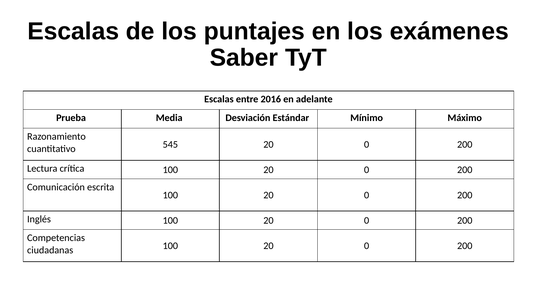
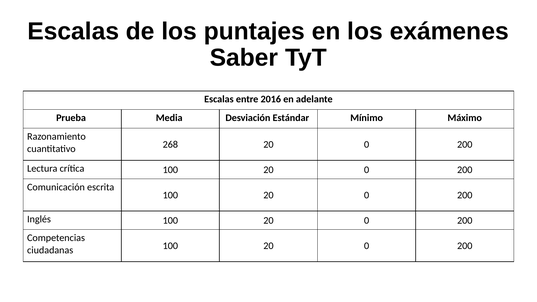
545: 545 -> 268 (170, 144)
